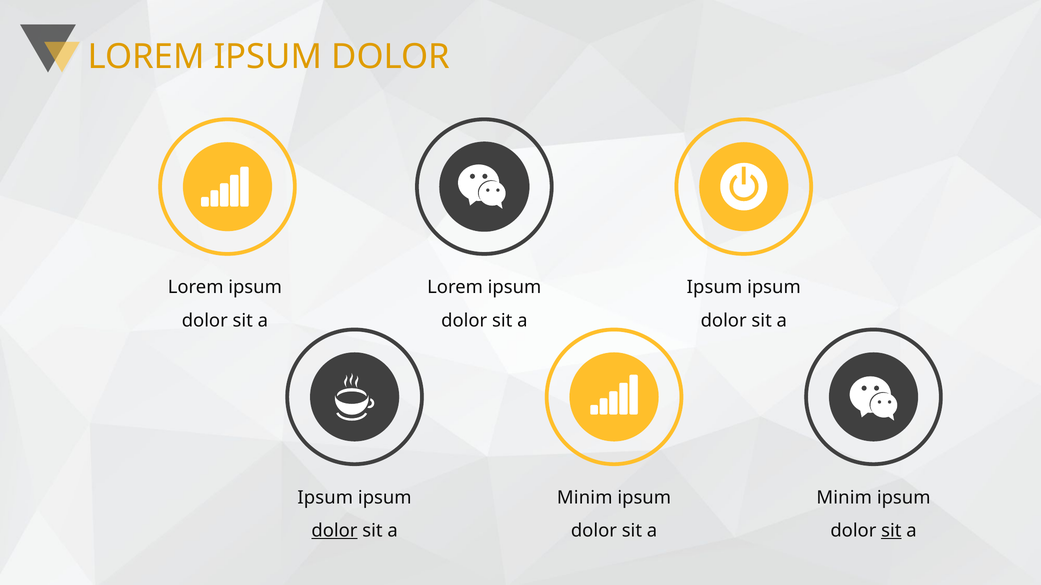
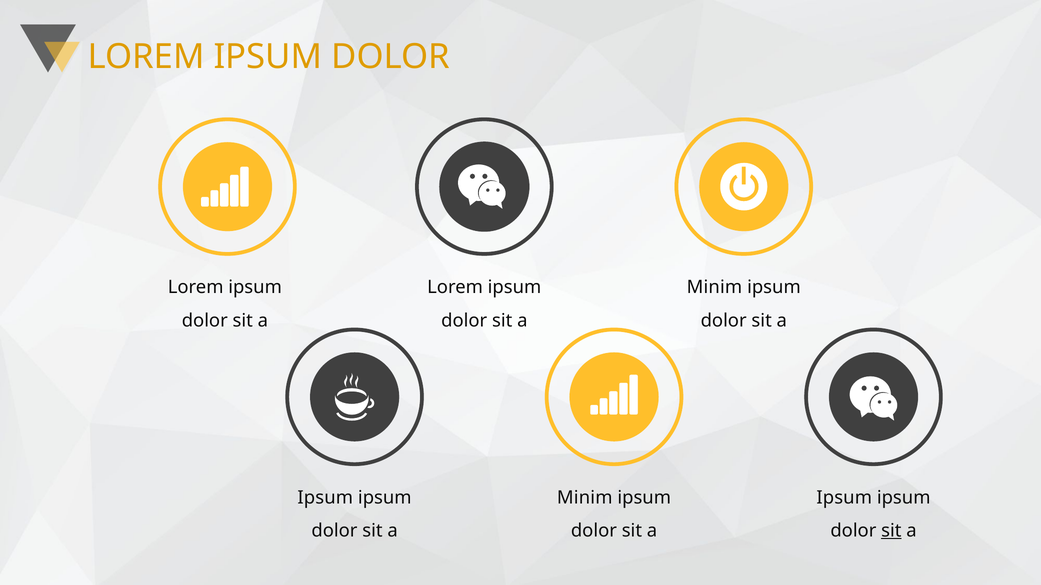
Ipsum: Ipsum -> Minim (714, 288)
Minim: Minim -> Ipsum (844, 498)
dolor underline: present -> none (334, 531)
